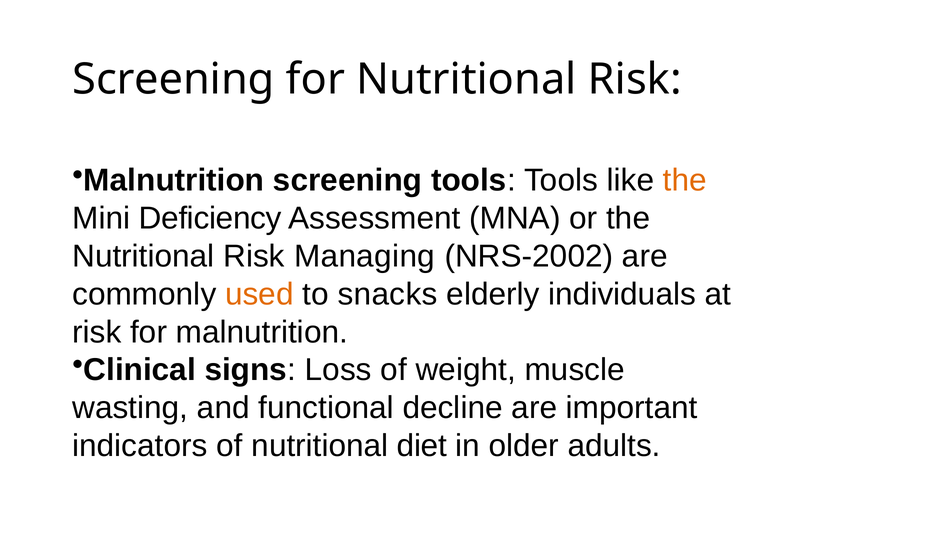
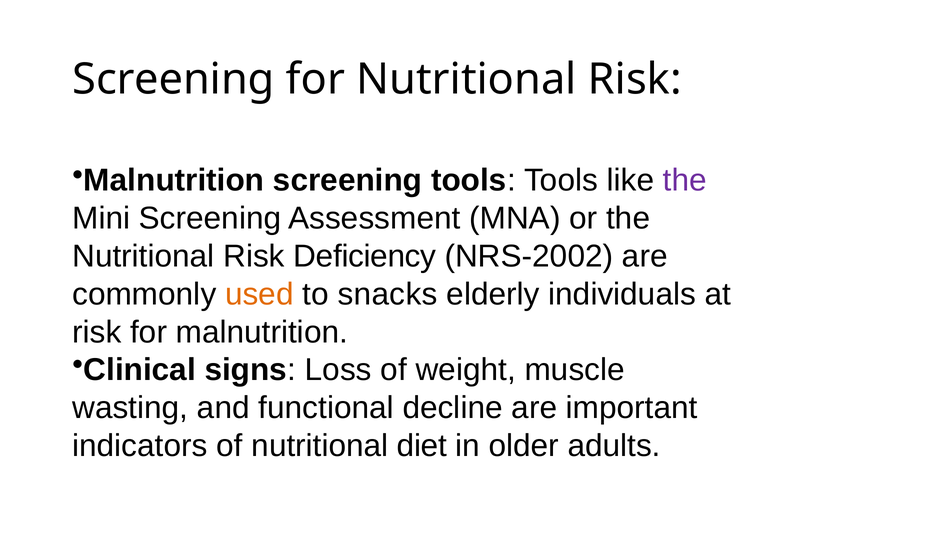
the colour: orange -> purple (685, 181)
Mini Deficiency: Deficiency -> Screening (210, 218)
Managing: Managing -> Deficiency (365, 256)
